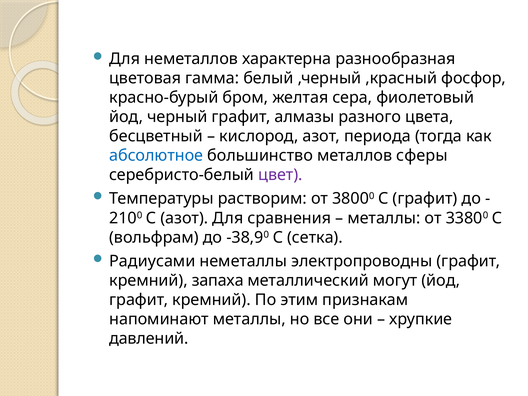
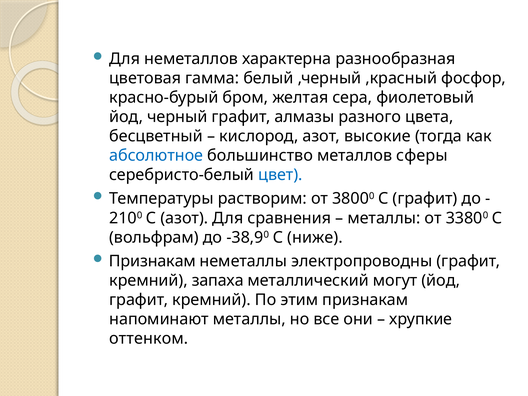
периода: периода -> высокие (377, 136)
цвет colour: purple -> blue (280, 175)
сетка: сетка -> ниже (315, 237)
Радиусами: Радиусами -> Признакам (152, 261)
давлений: давлений -> оттенком (149, 339)
